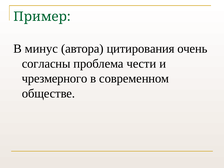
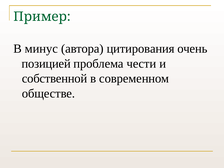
согласны: согласны -> позицией (46, 64)
чрезмерного: чрезмерного -> собственной (55, 79)
